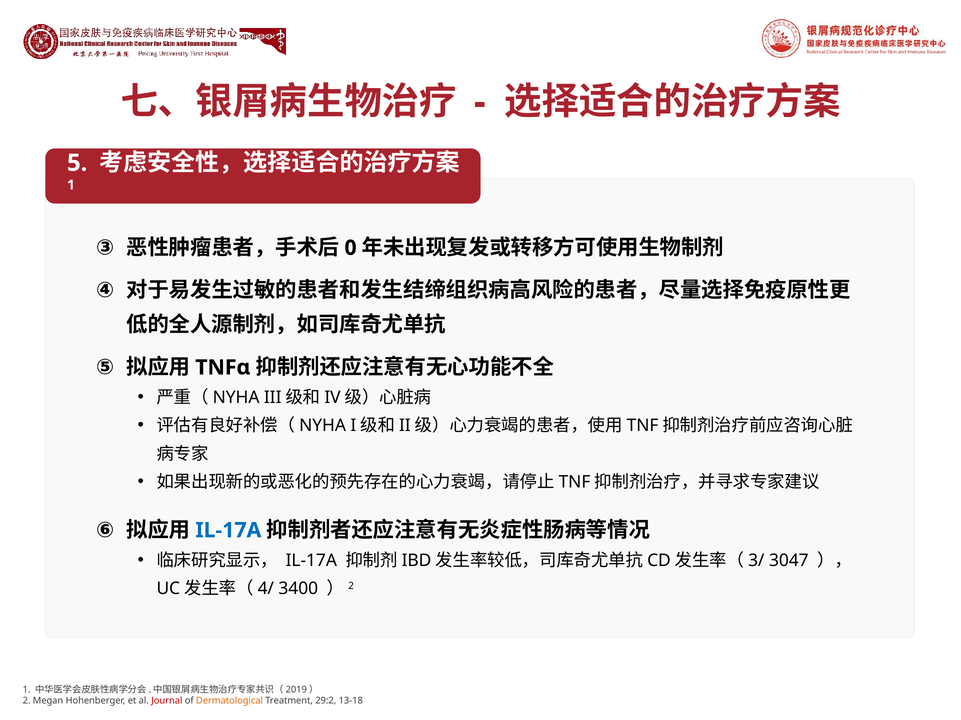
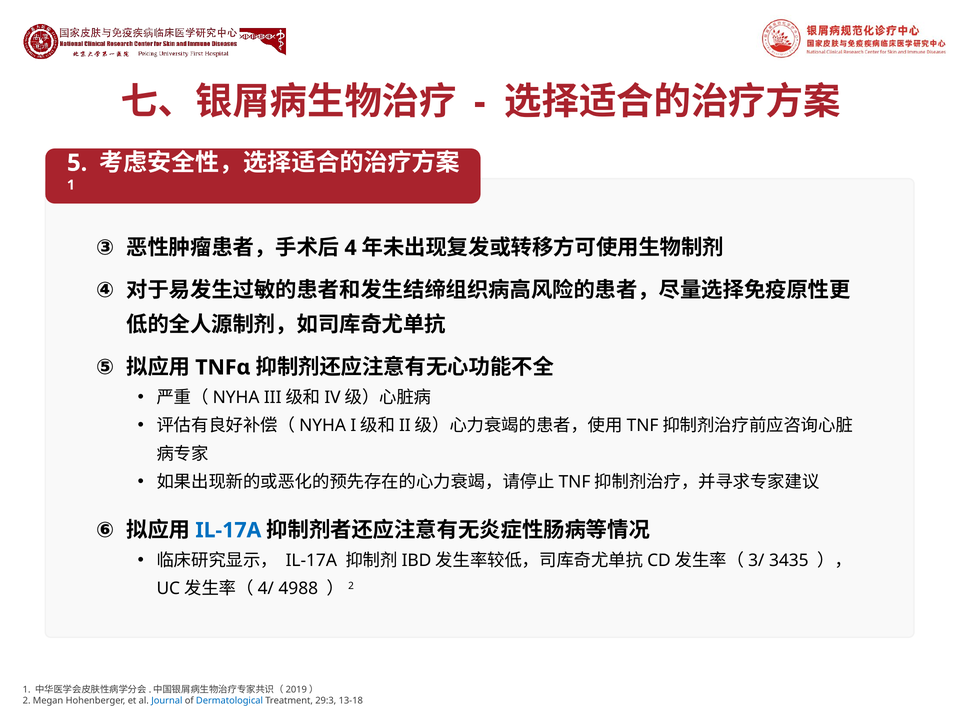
0: 0 -> 4 (351, 248)
3047: 3047 -> 3435 (789, 561)
3400: 3400 -> 4988 (298, 589)
Journal colour: red -> blue (167, 702)
Dermatological colour: orange -> blue (229, 702)
29:2: 29:2 -> 29:3 (326, 702)
